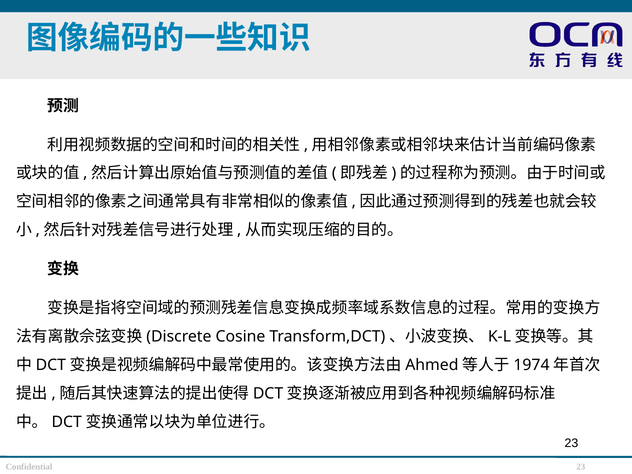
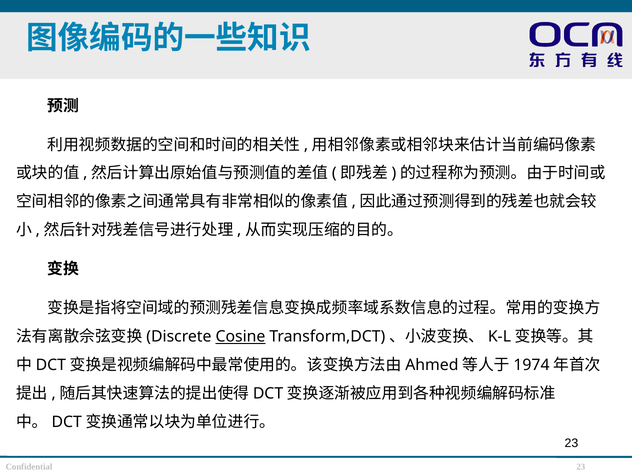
Cosine underline: none -> present (240, 337)
